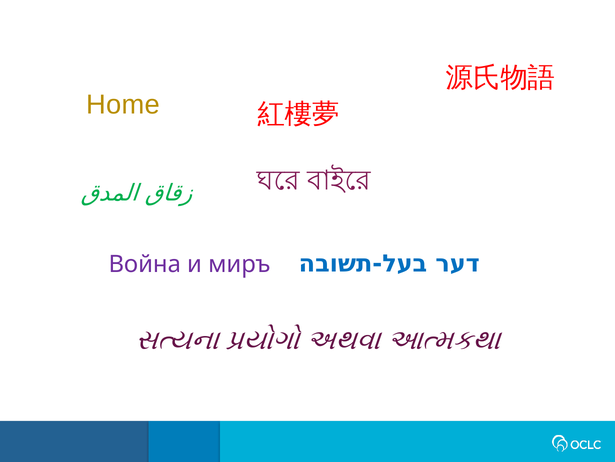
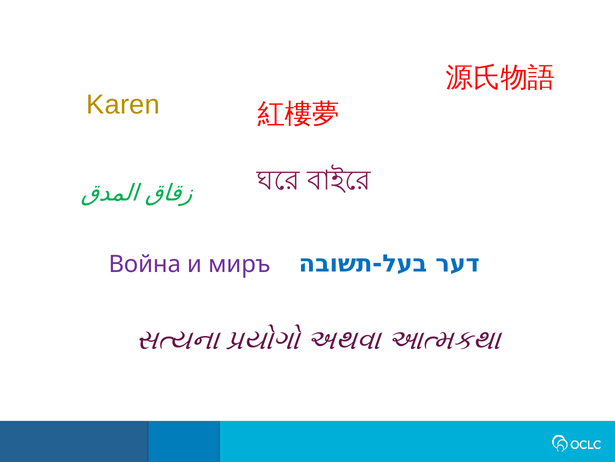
Home: Home -> Karen (123, 105)
